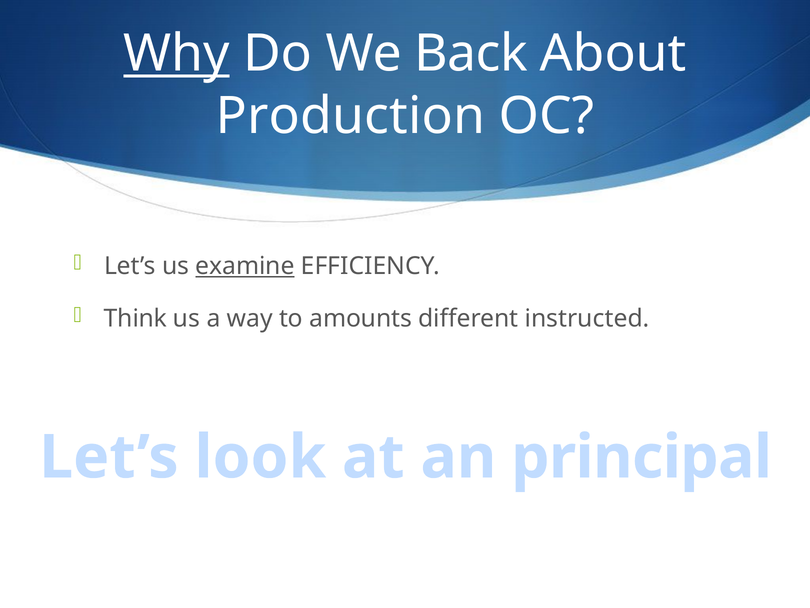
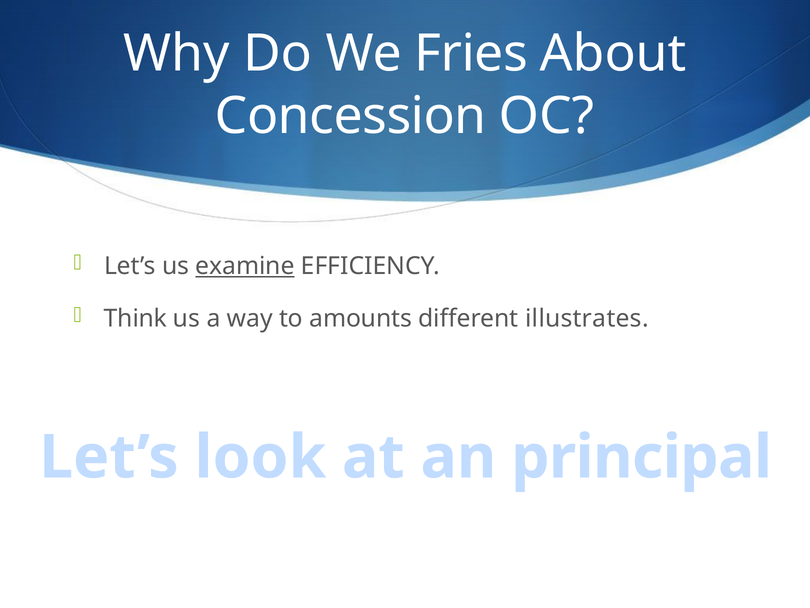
Why underline: present -> none (177, 54)
Back: Back -> Fries (471, 54)
Production: Production -> Concession (351, 116)
instructed: instructed -> illustrates (587, 318)
